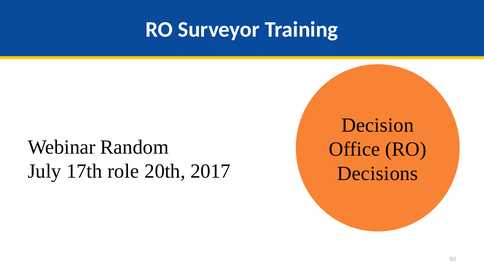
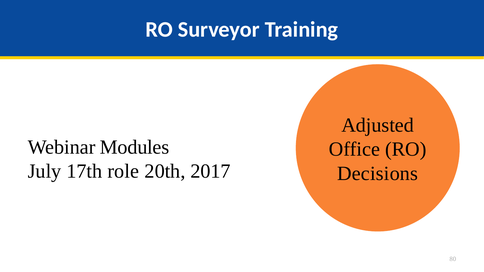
Decision: Decision -> Adjusted (378, 125)
Random: Random -> Modules (135, 147)
